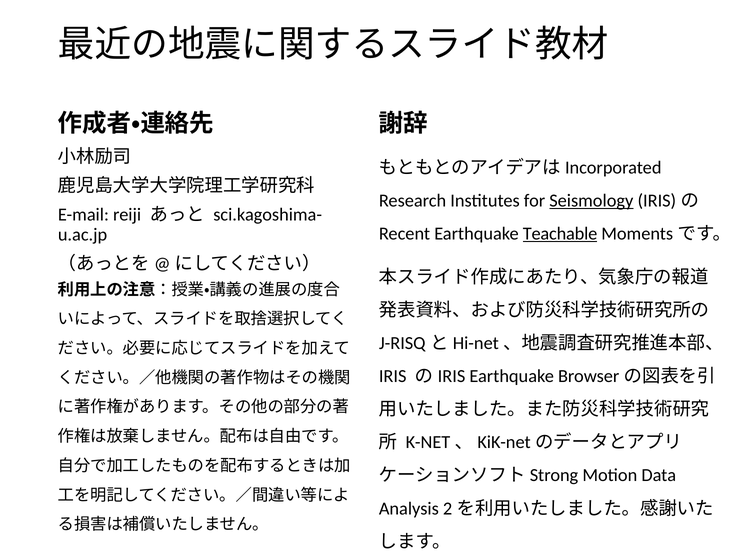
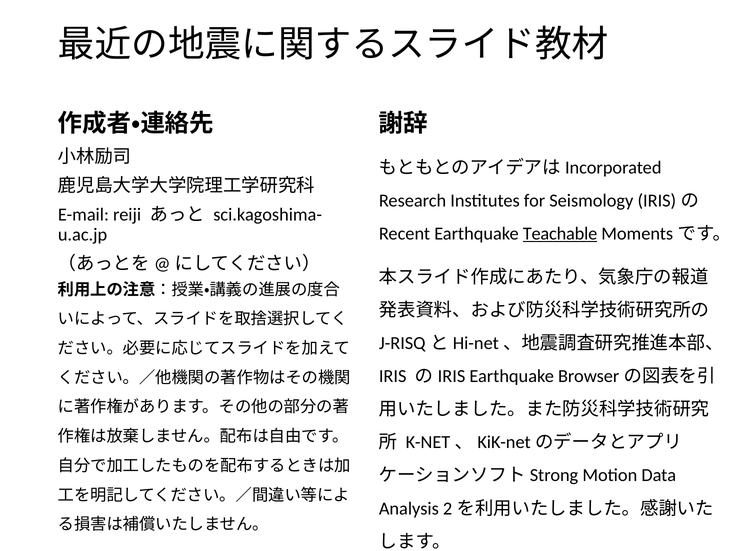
Seismology underline: present -> none (591, 201)
